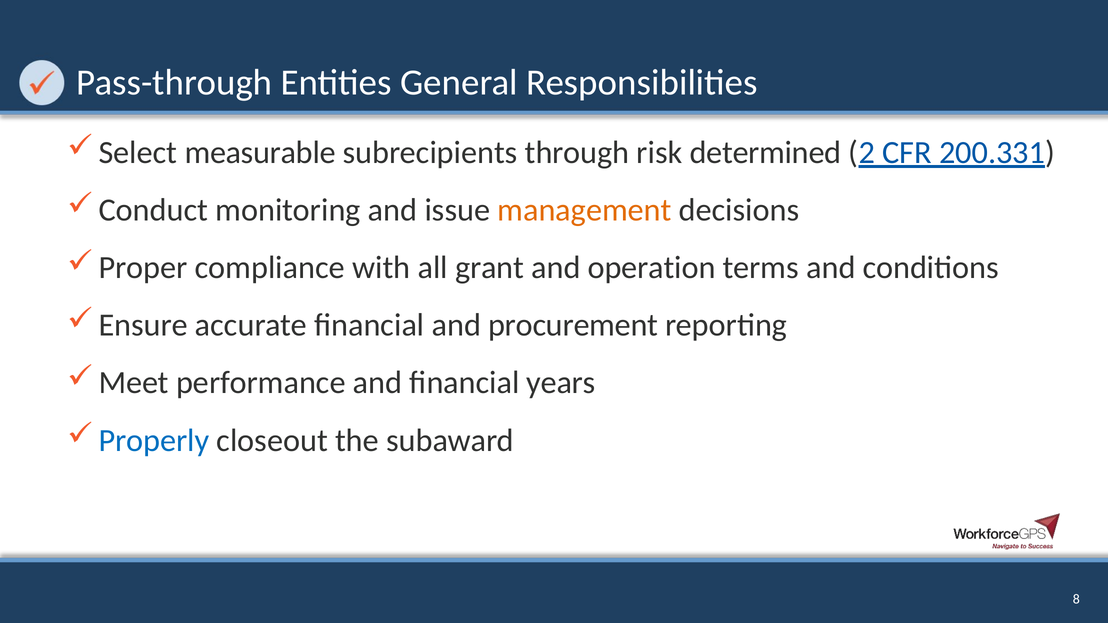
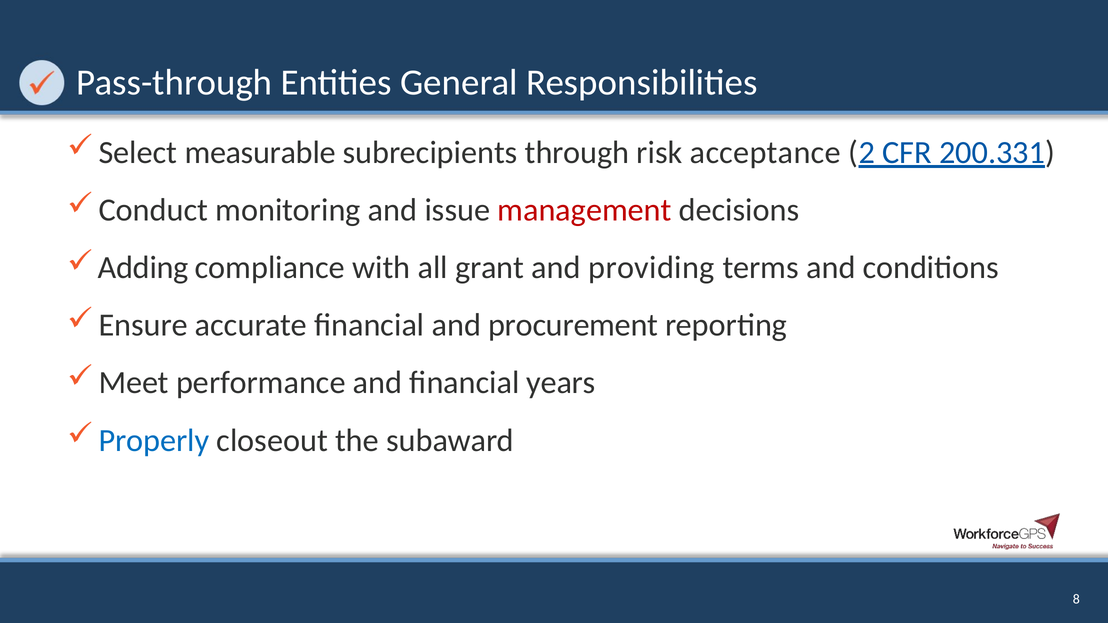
determined: determined -> acceptance (765, 153)
management colour: orange -> red (584, 210)
Proper: Proper -> Adding (143, 268)
operation: operation -> providing (651, 268)
